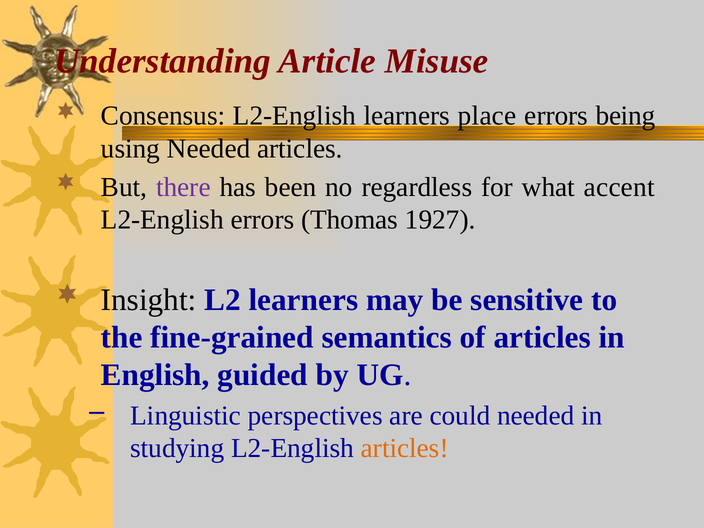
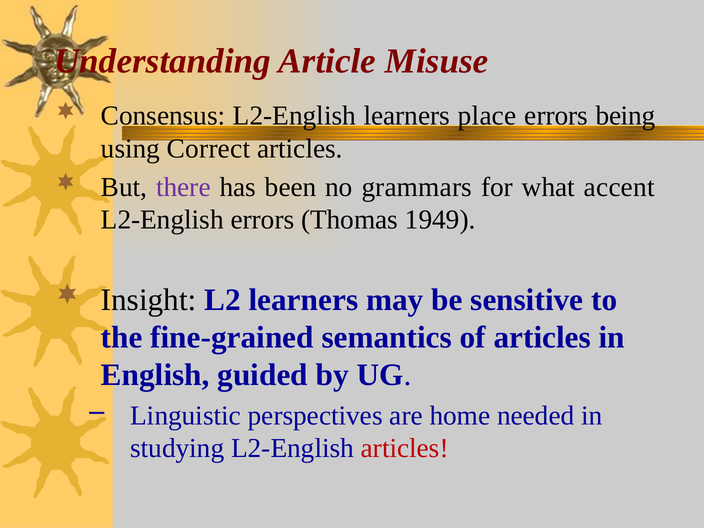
using Needed: Needed -> Correct (209, 149)
regardless: regardless -> grammars (417, 187)
1927: 1927 -> 1949 (440, 220)
could: could -> home (460, 416)
articles colour: orange -> red (405, 448)
